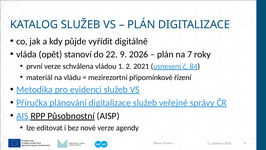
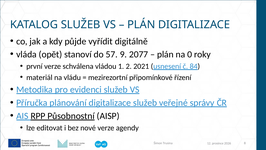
22: 22 -> 57 (112, 54)
9 2026: 2026 -> 2077 (139, 54)
7: 7 -> 0 (190, 54)
